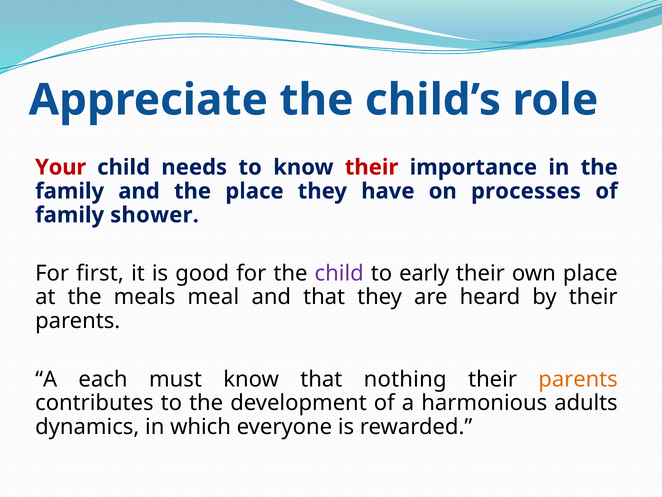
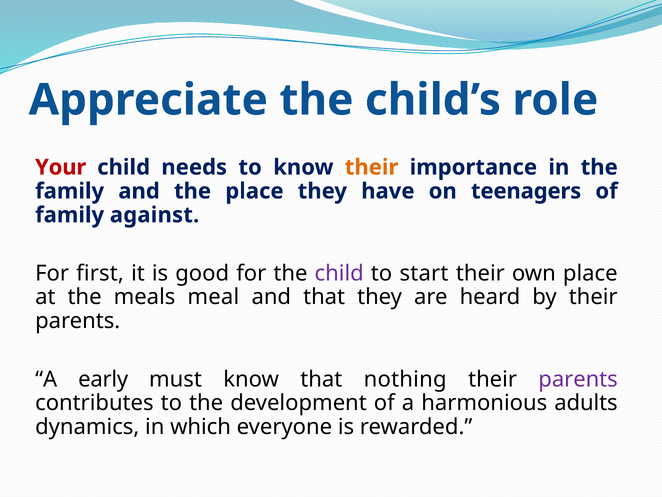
their colour: red -> orange (372, 167)
processes: processes -> teenagers (526, 191)
shower: shower -> against (155, 215)
early: early -> start (424, 273)
each: each -> early (103, 379)
parents colour: orange -> purple (578, 379)
